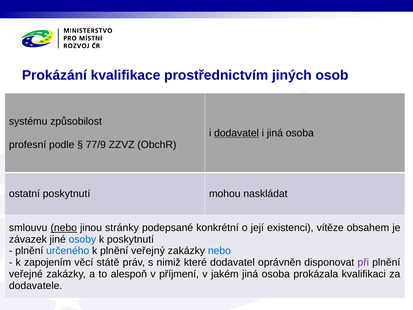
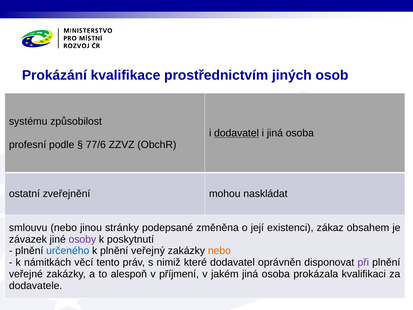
77/9: 77/9 -> 77/6 (96, 145)
ostatní poskytnutí: poskytnutí -> zveřejnění (67, 194)
nebo underline: present -> none (64, 228)
konkrétní: konkrétní -> změněna (218, 228)
vítěze: vítěze -> zákaz (330, 228)
osoby colour: blue -> purple (82, 239)
nebo colour: blue -> orange (219, 251)
zapojením: zapojením -> námitkách (48, 262)
státě: státě -> tento (108, 262)
